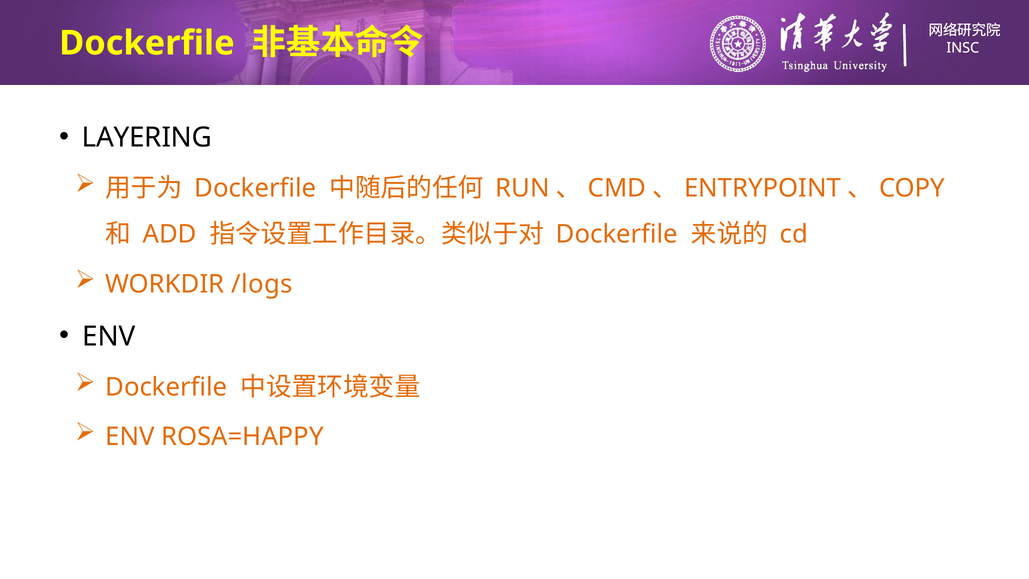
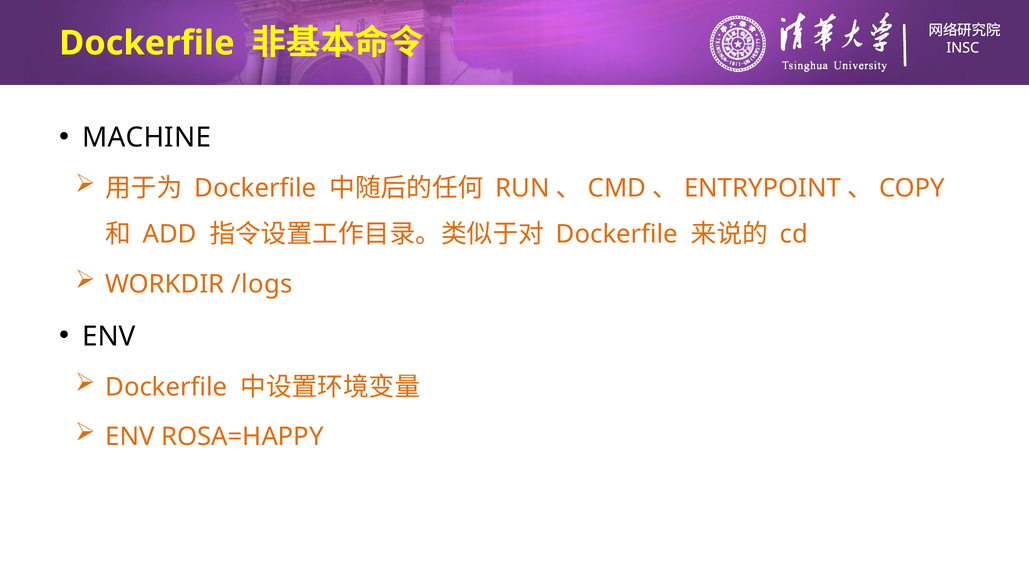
LAYERING: LAYERING -> MACHINE (147, 137)
